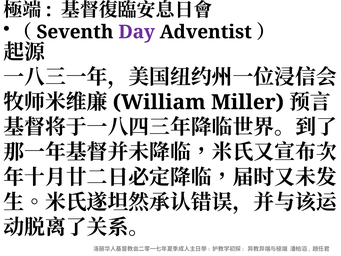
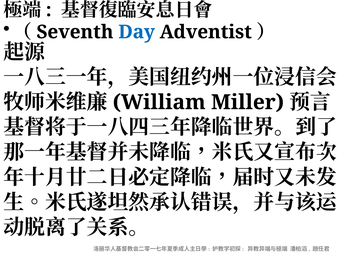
Day colour: purple -> blue (137, 32)
